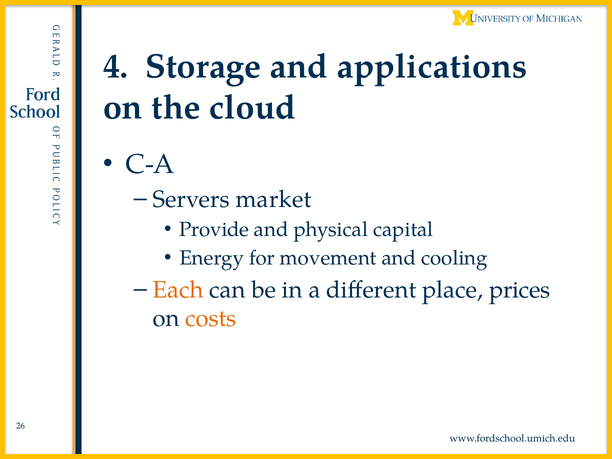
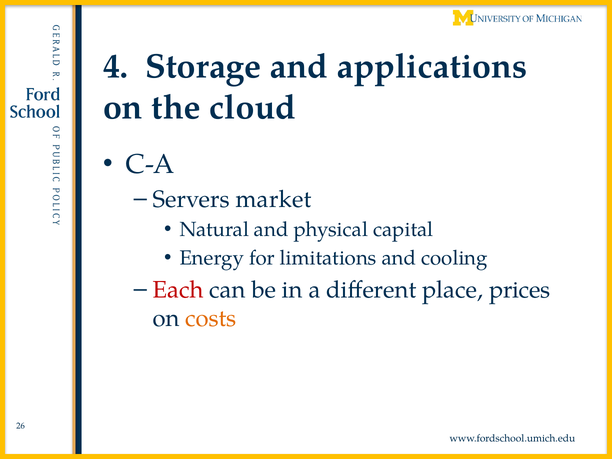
Provide: Provide -> Natural (214, 230)
movement: movement -> limitations (328, 258)
Each colour: orange -> red (178, 290)
